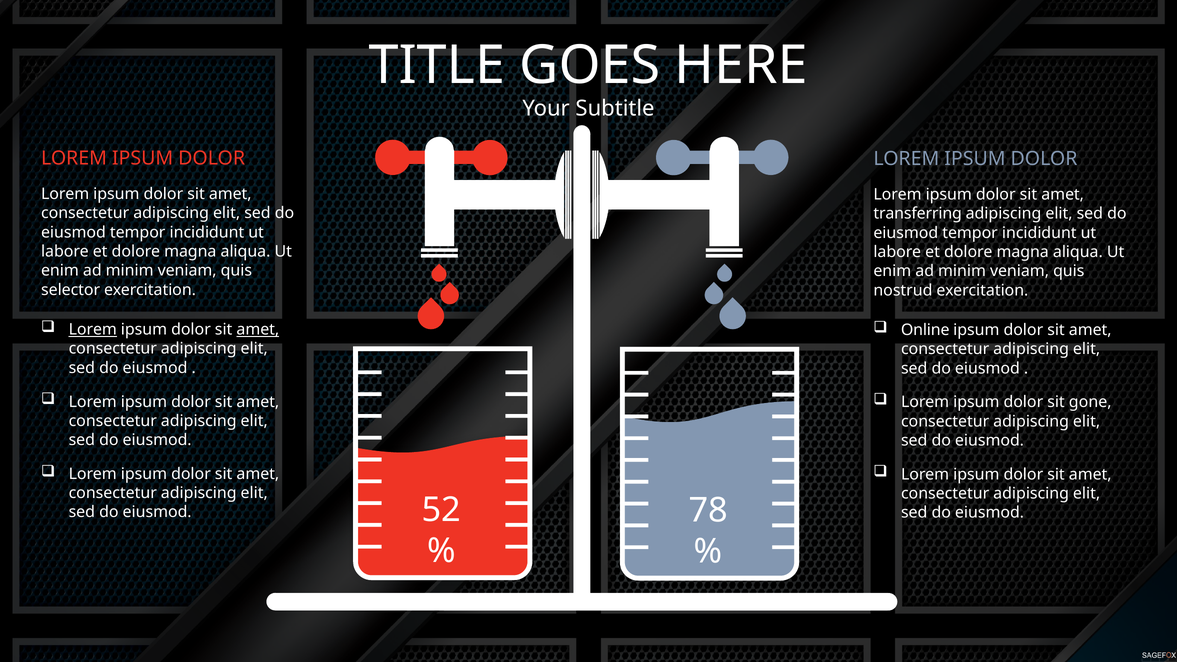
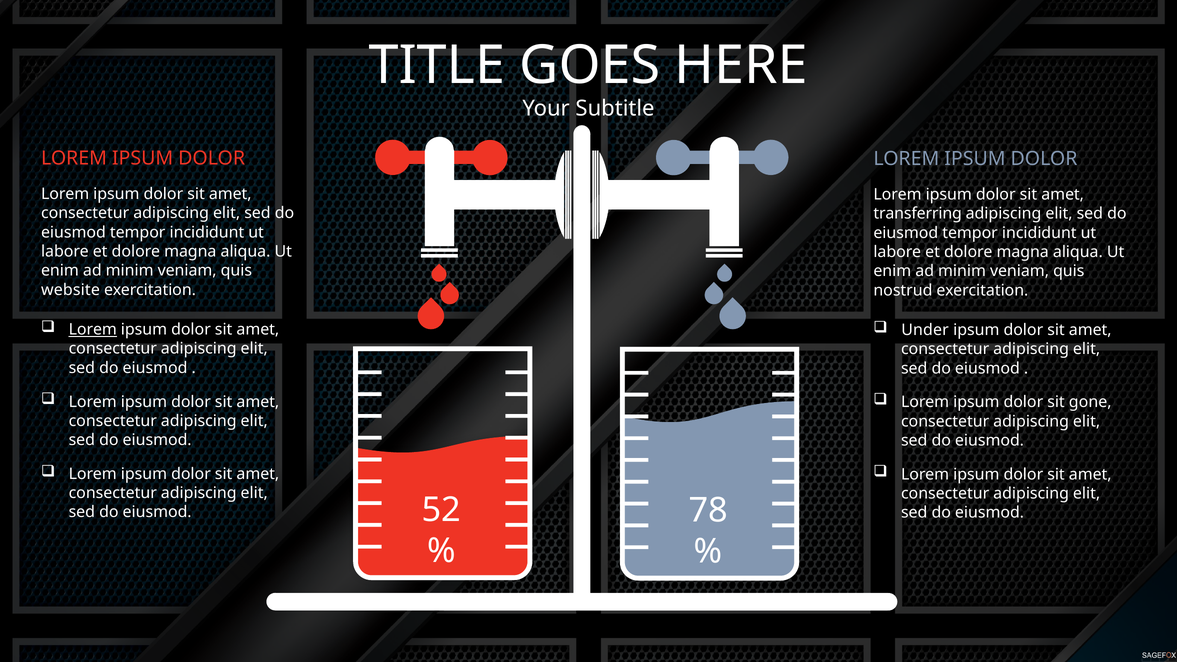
selector: selector -> website (71, 290)
amet underline: present -> none (258, 330)
Online: Online -> Under (925, 330)
